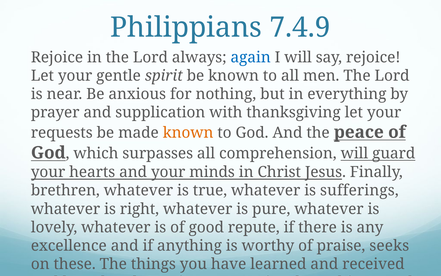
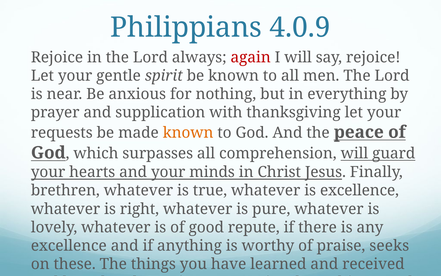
7.4.9: 7.4.9 -> 4.0.9 (300, 28)
again colour: blue -> red (251, 57)
is sufferings: sufferings -> excellence (360, 190)
